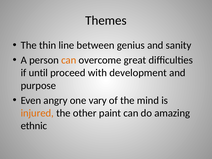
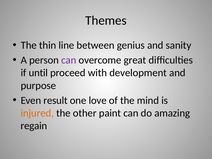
can colour: orange -> purple (69, 60)
angry: angry -> result (56, 100)
vary: vary -> love (98, 100)
ethnic: ethnic -> regain (34, 126)
